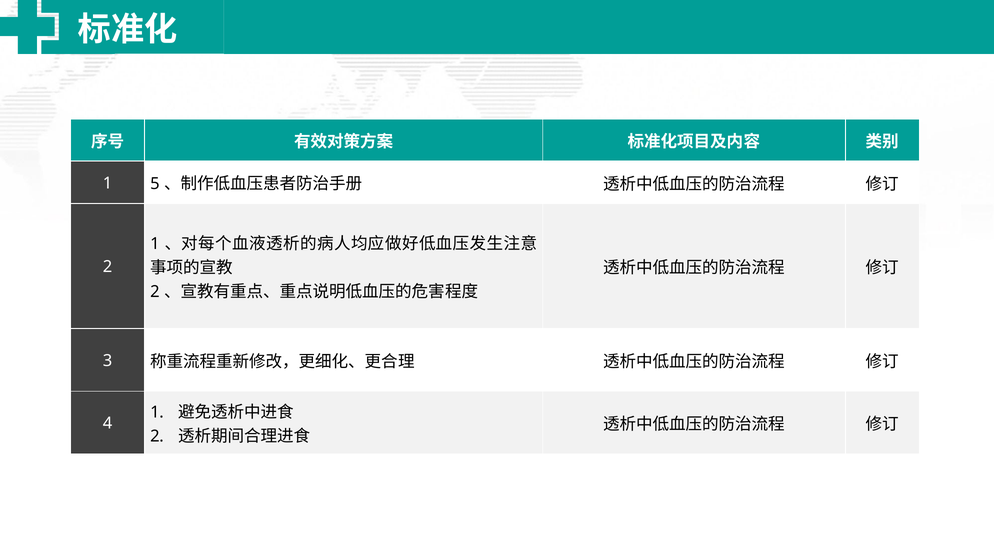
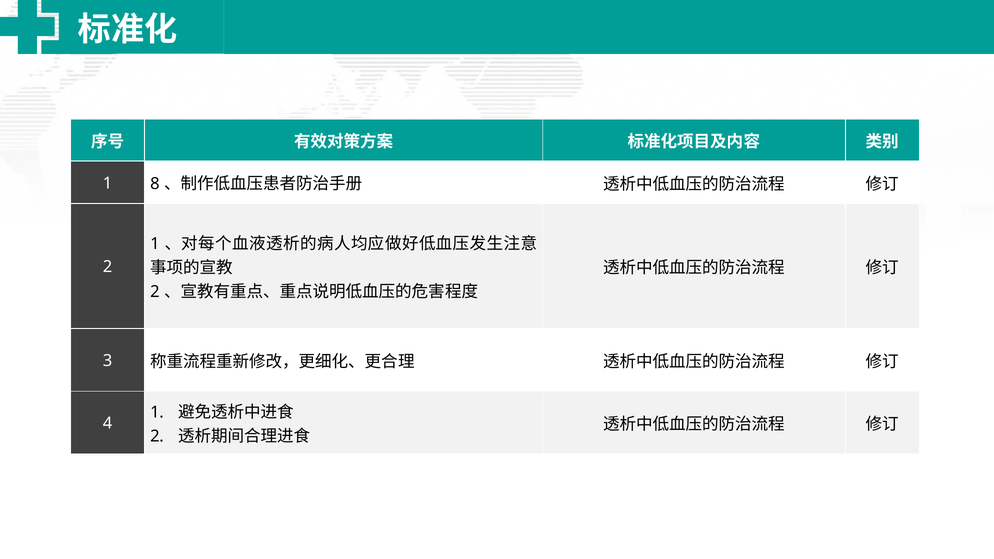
5: 5 -> 8 (155, 184)
